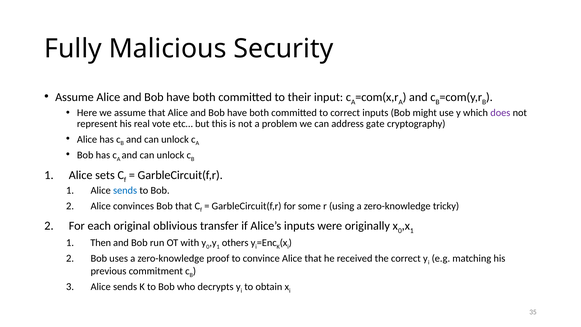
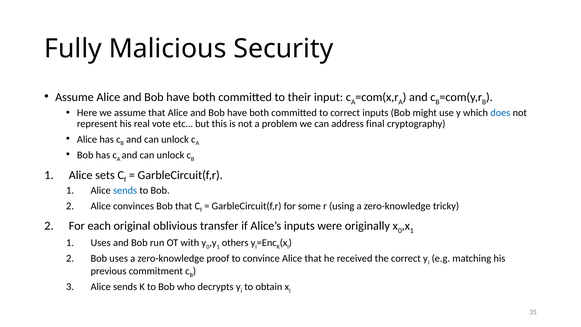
does colour: purple -> blue (500, 113)
gate: gate -> final (375, 124)
Then: Then -> Uses (101, 243)
